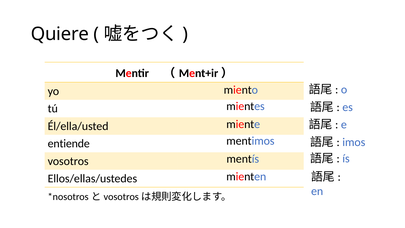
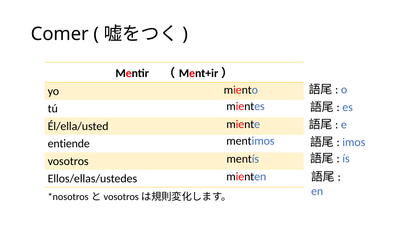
Quiere: Quiere -> Comer (60, 34)
